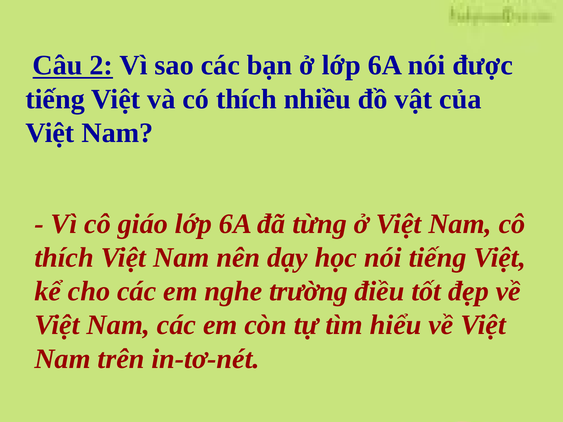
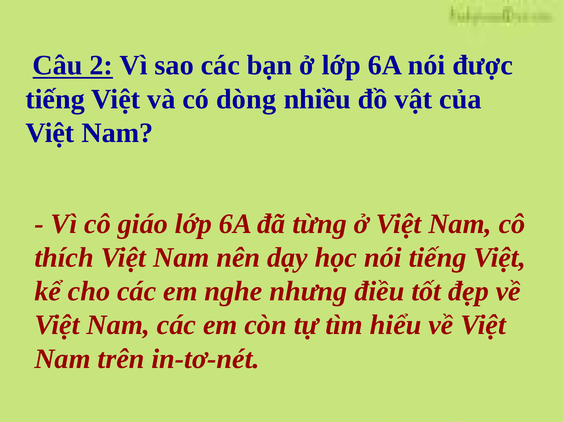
có thích: thích -> dòng (246, 99)
trường: trường -> nhưng (308, 291)
